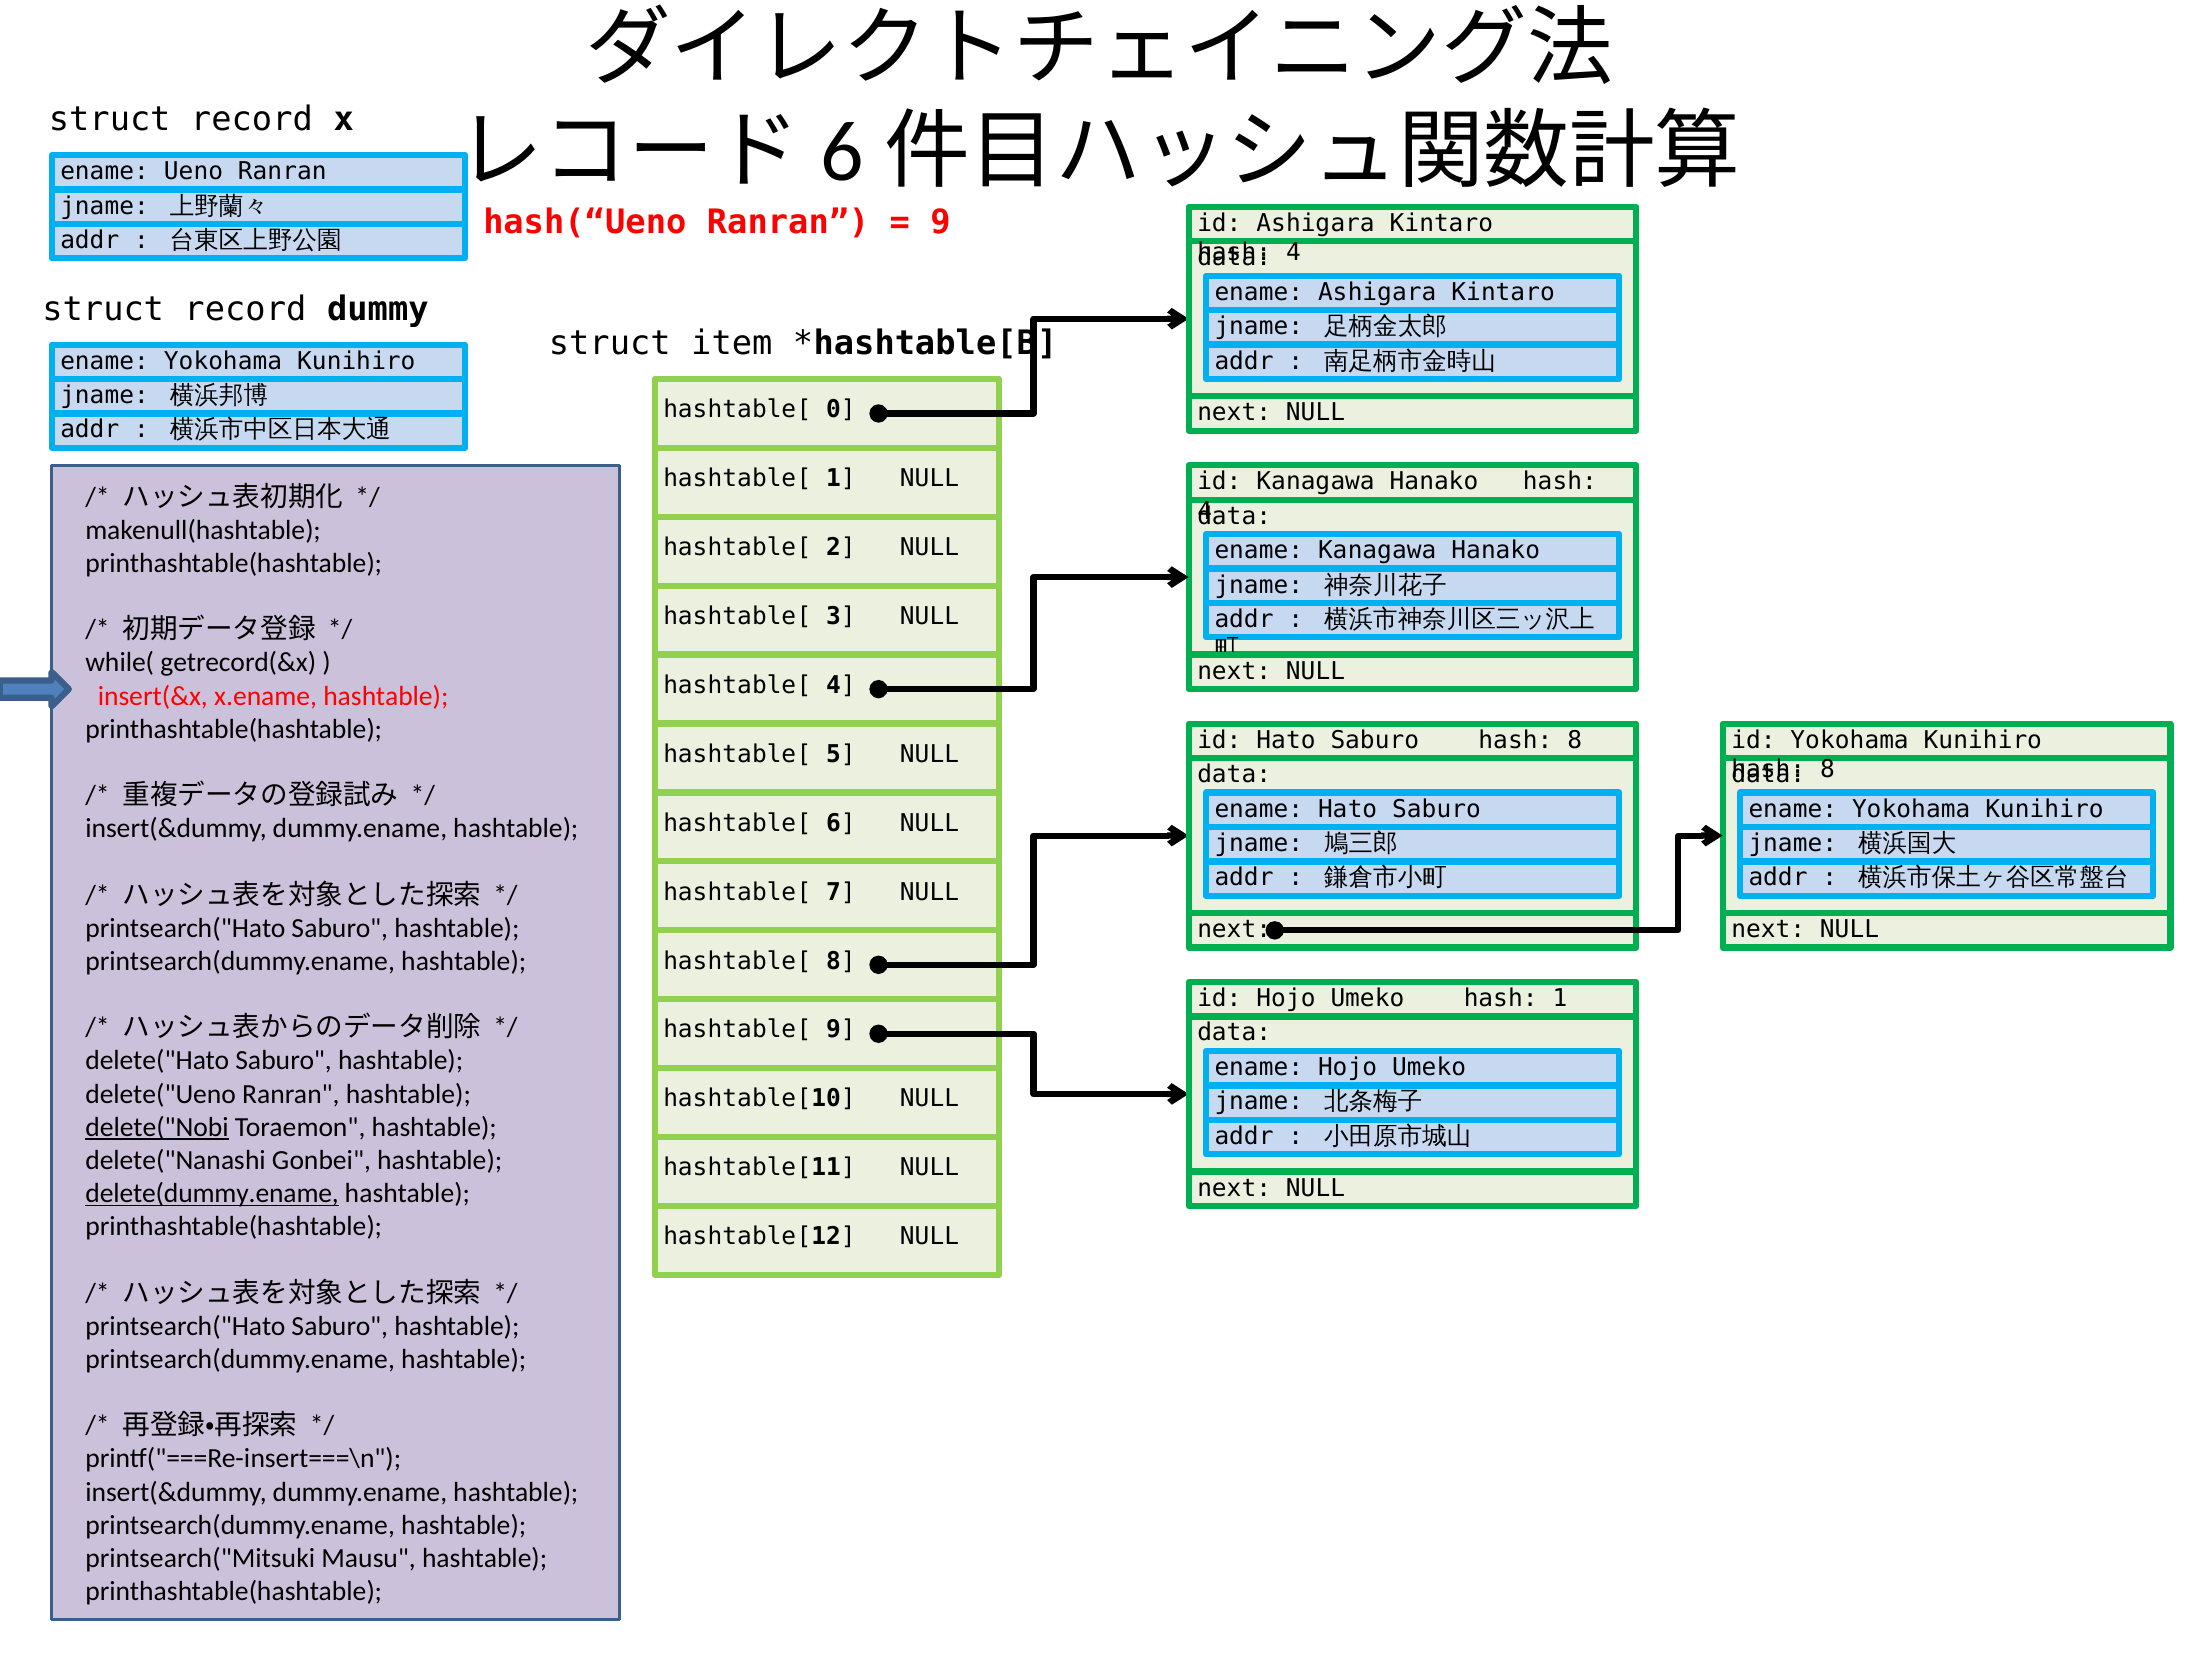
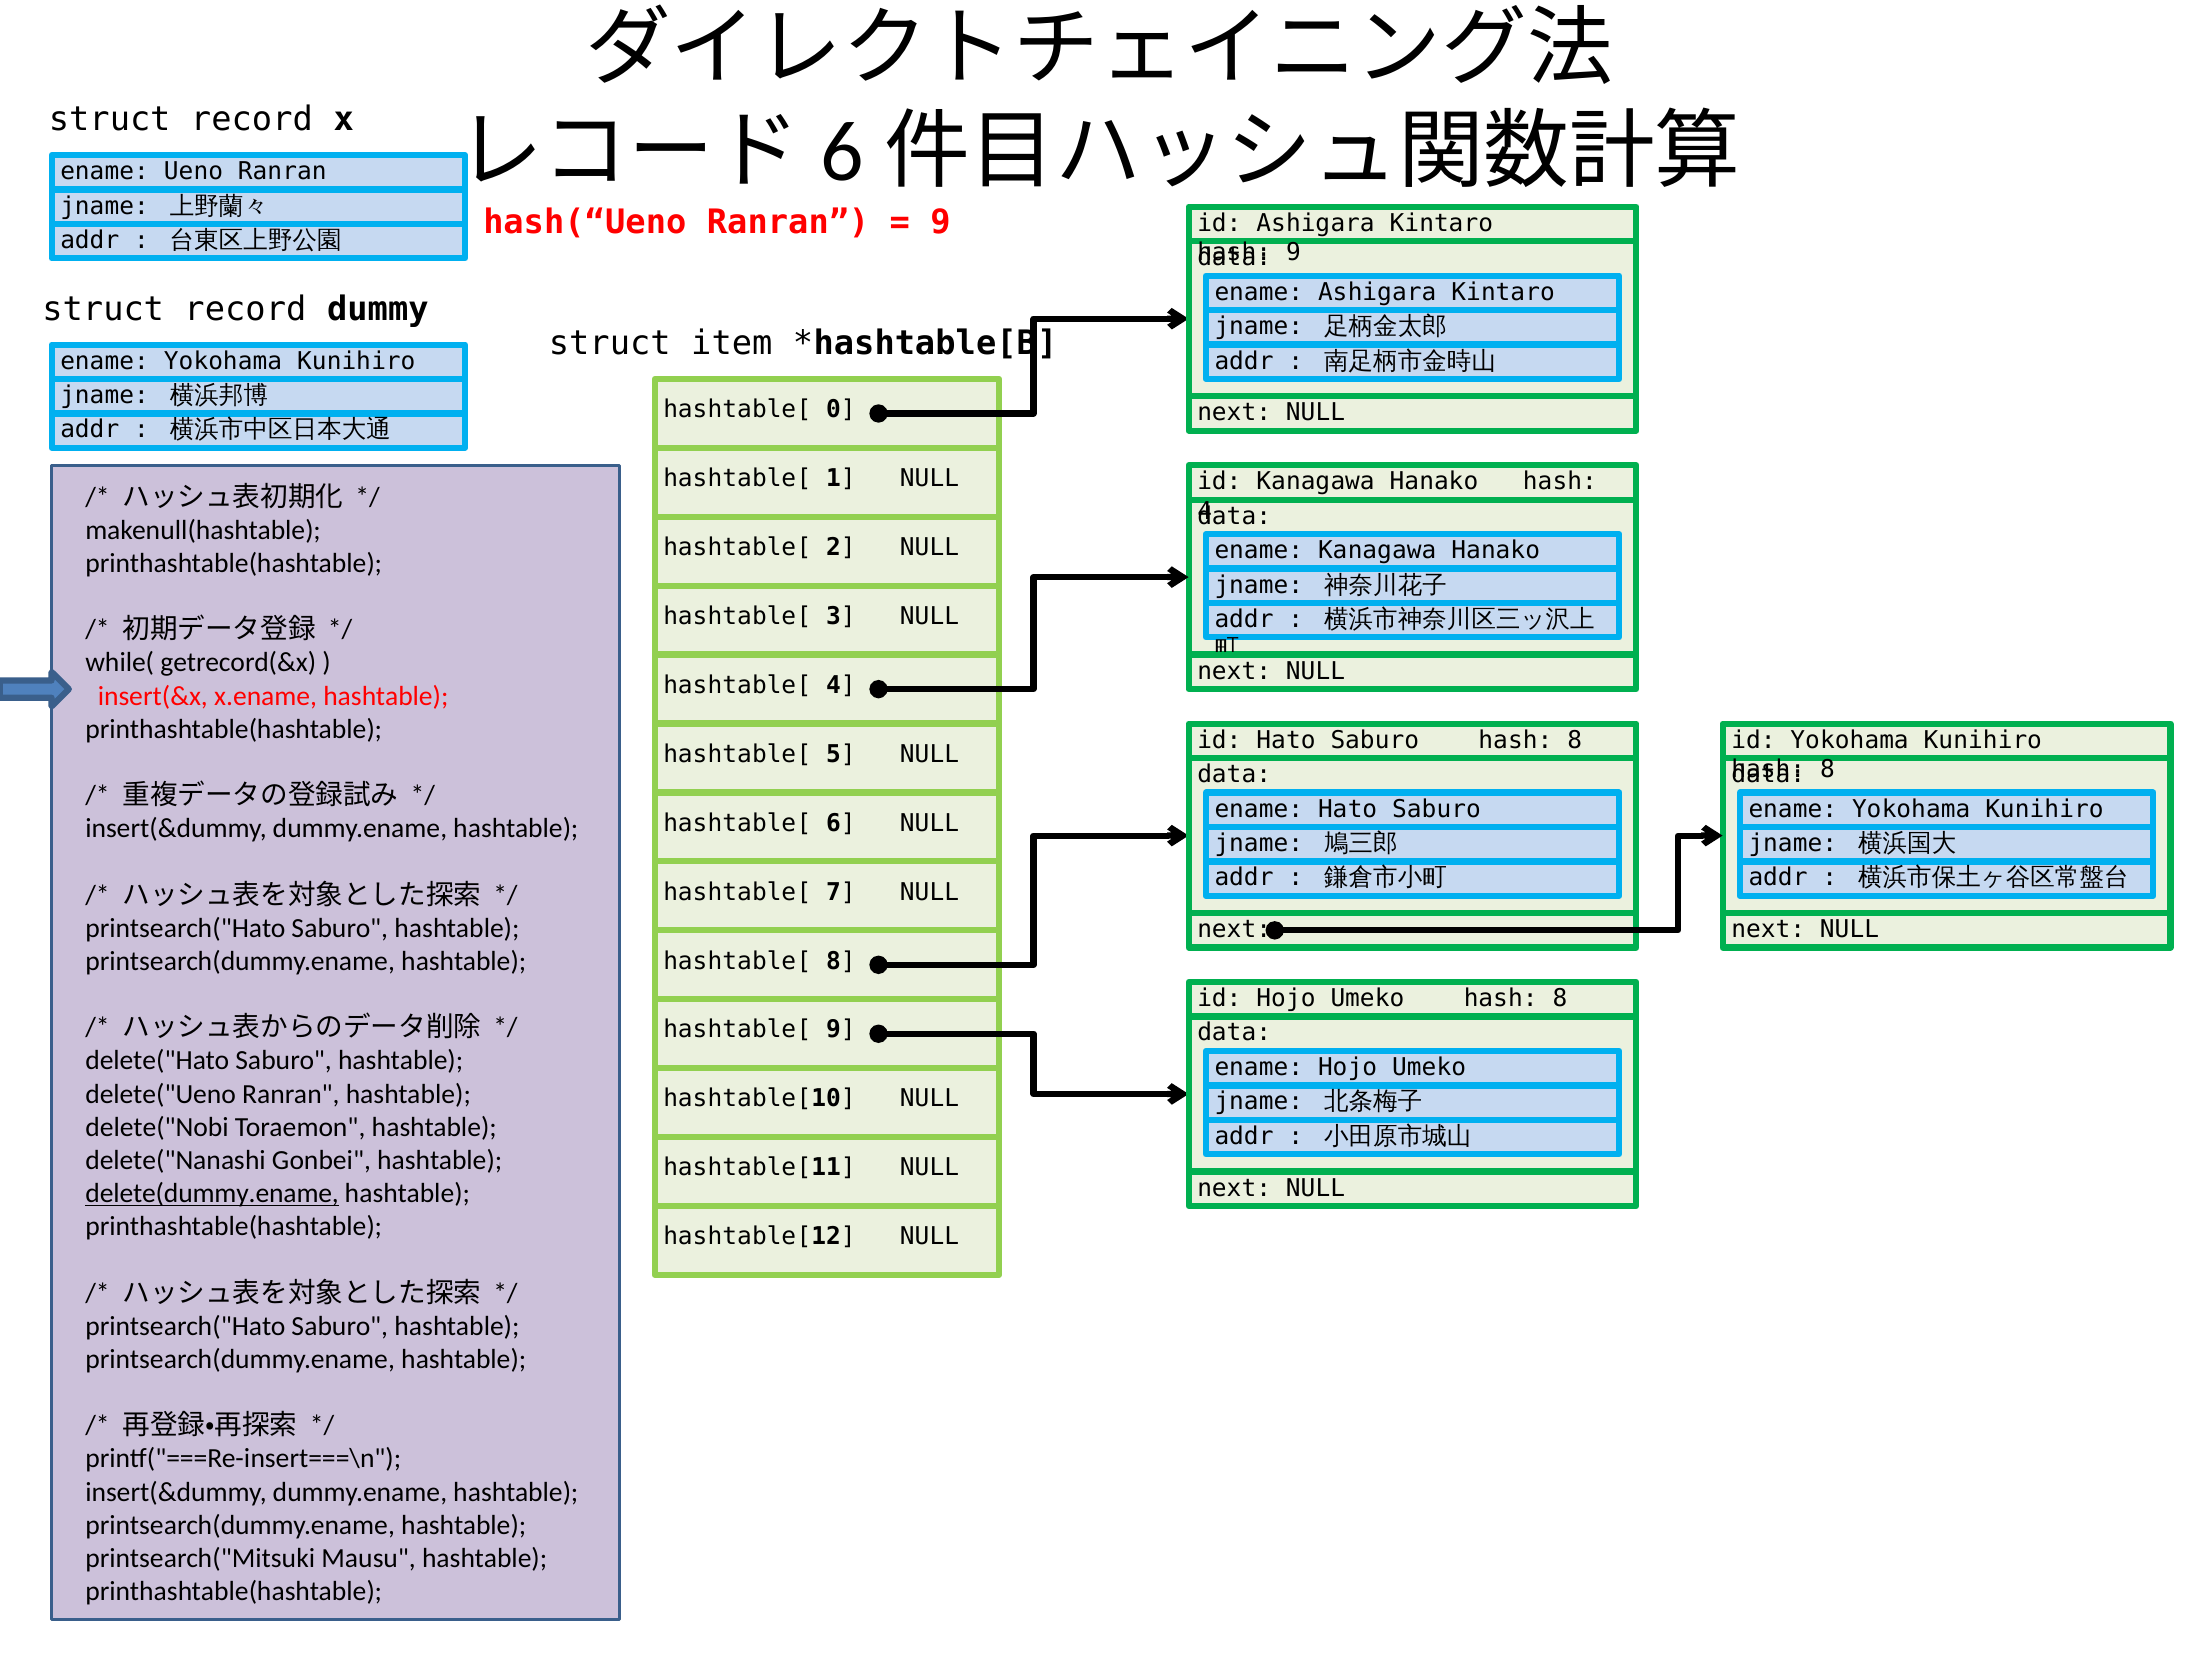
4: 4 -> 9 (1293, 252)
Umeko hash 1: 1 -> 8 (1560, 998)
delete("Nobi underline: present -> none (157, 1127)
